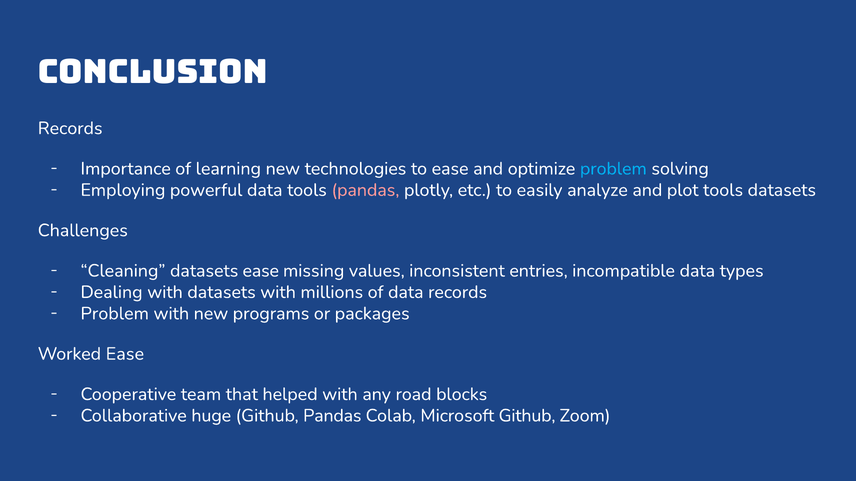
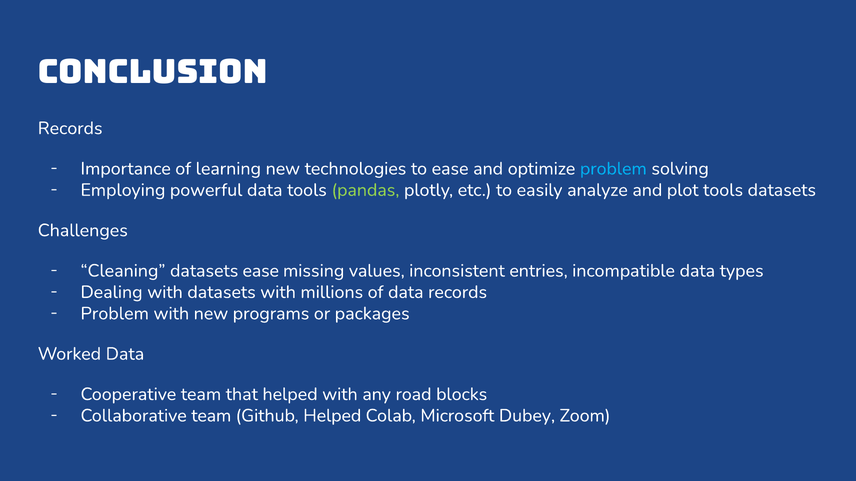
pandas colour: pink -> light green (365, 190)
Worked Ease: Ease -> Data (125, 354)
Collaborative huge: huge -> team (211, 416)
Github Pandas: Pandas -> Helped (332, 416)
Microsoft Github: Github -> Dubey (527, 416)
